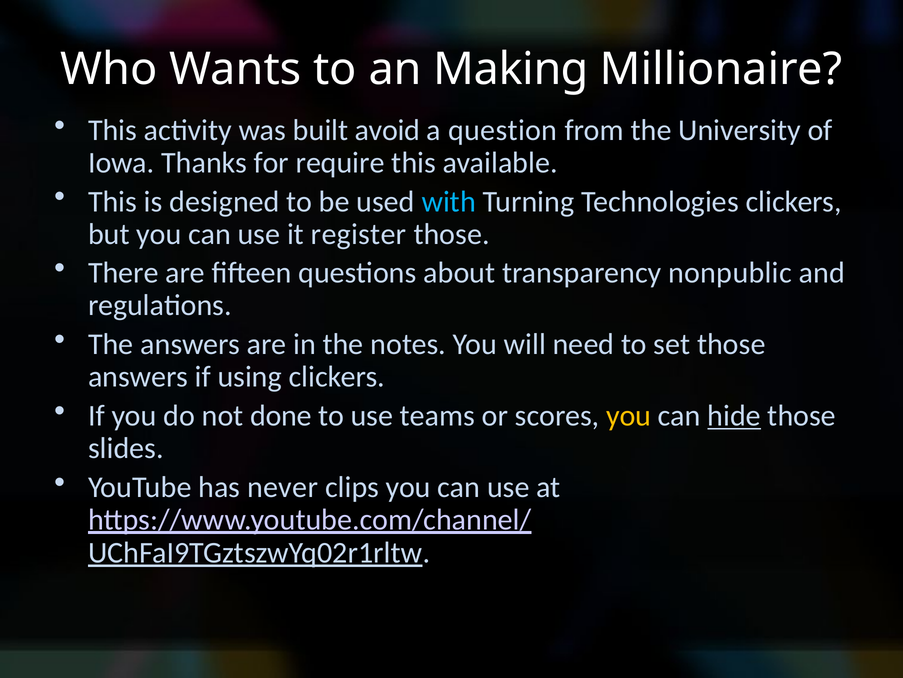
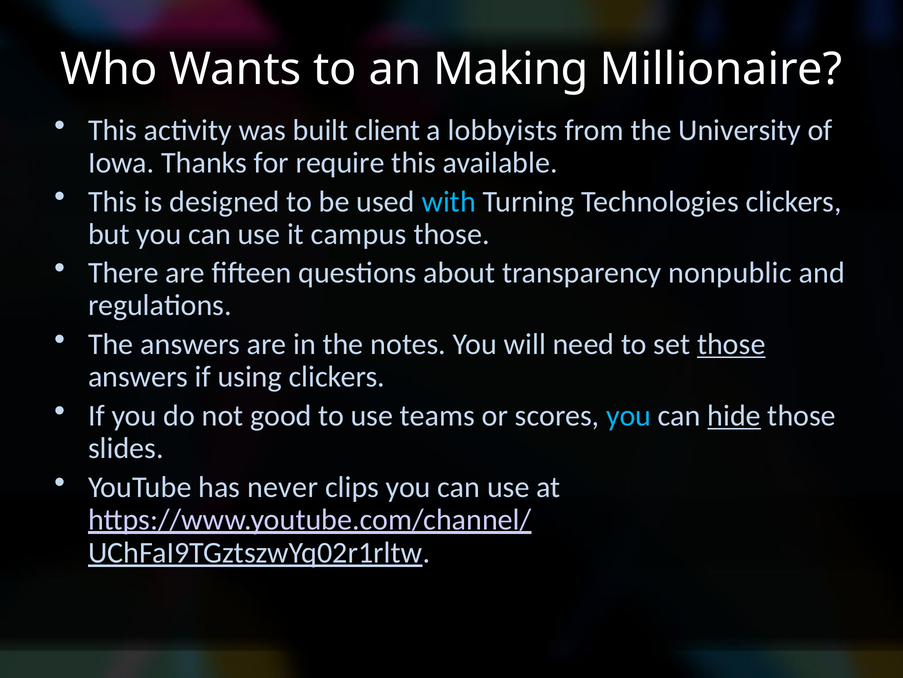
avoid: avoid -> client (388, 130)
question: question -> lobbyists (503, 130)
register: register -> campus (359, 234)
those underline: none -> present (731, 344)
done: done -> good (281, 415)
you colour: yellow -> light blue (629, 415)
